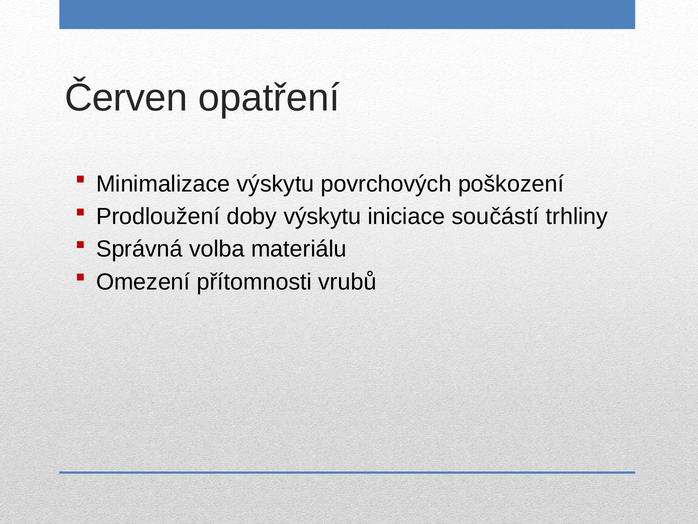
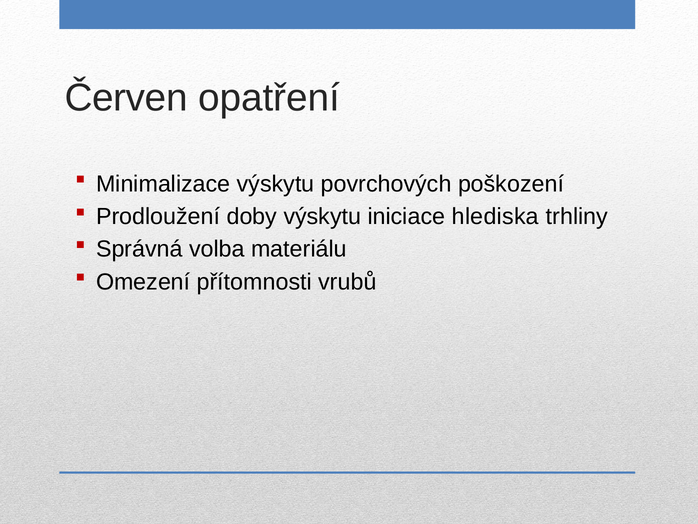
součástí: součástí -> hlediska (495, 216)
